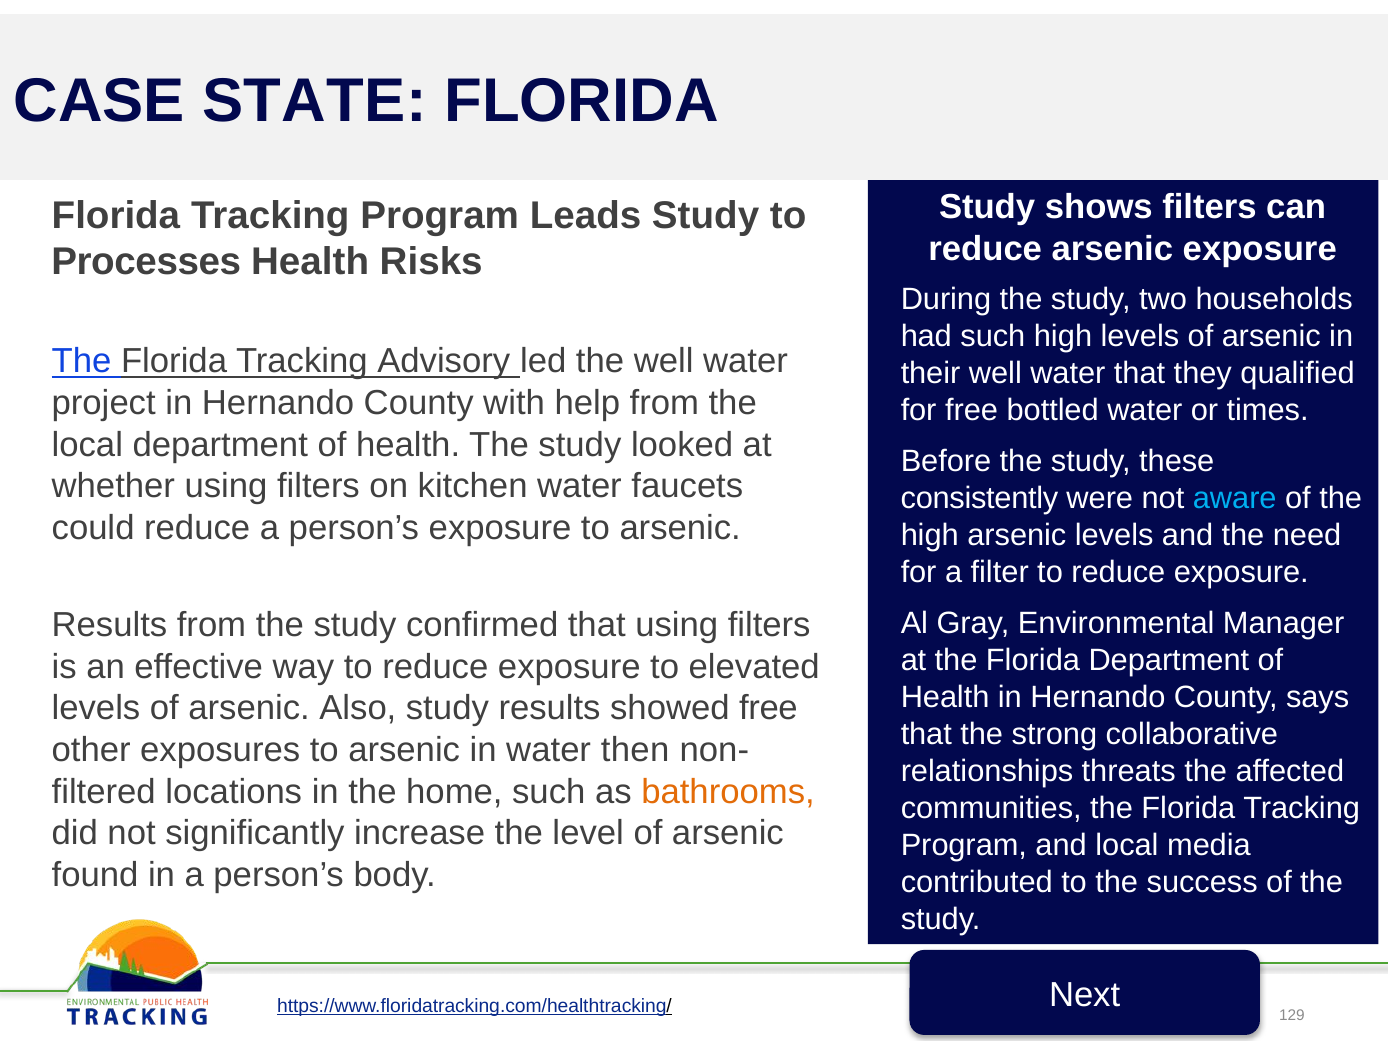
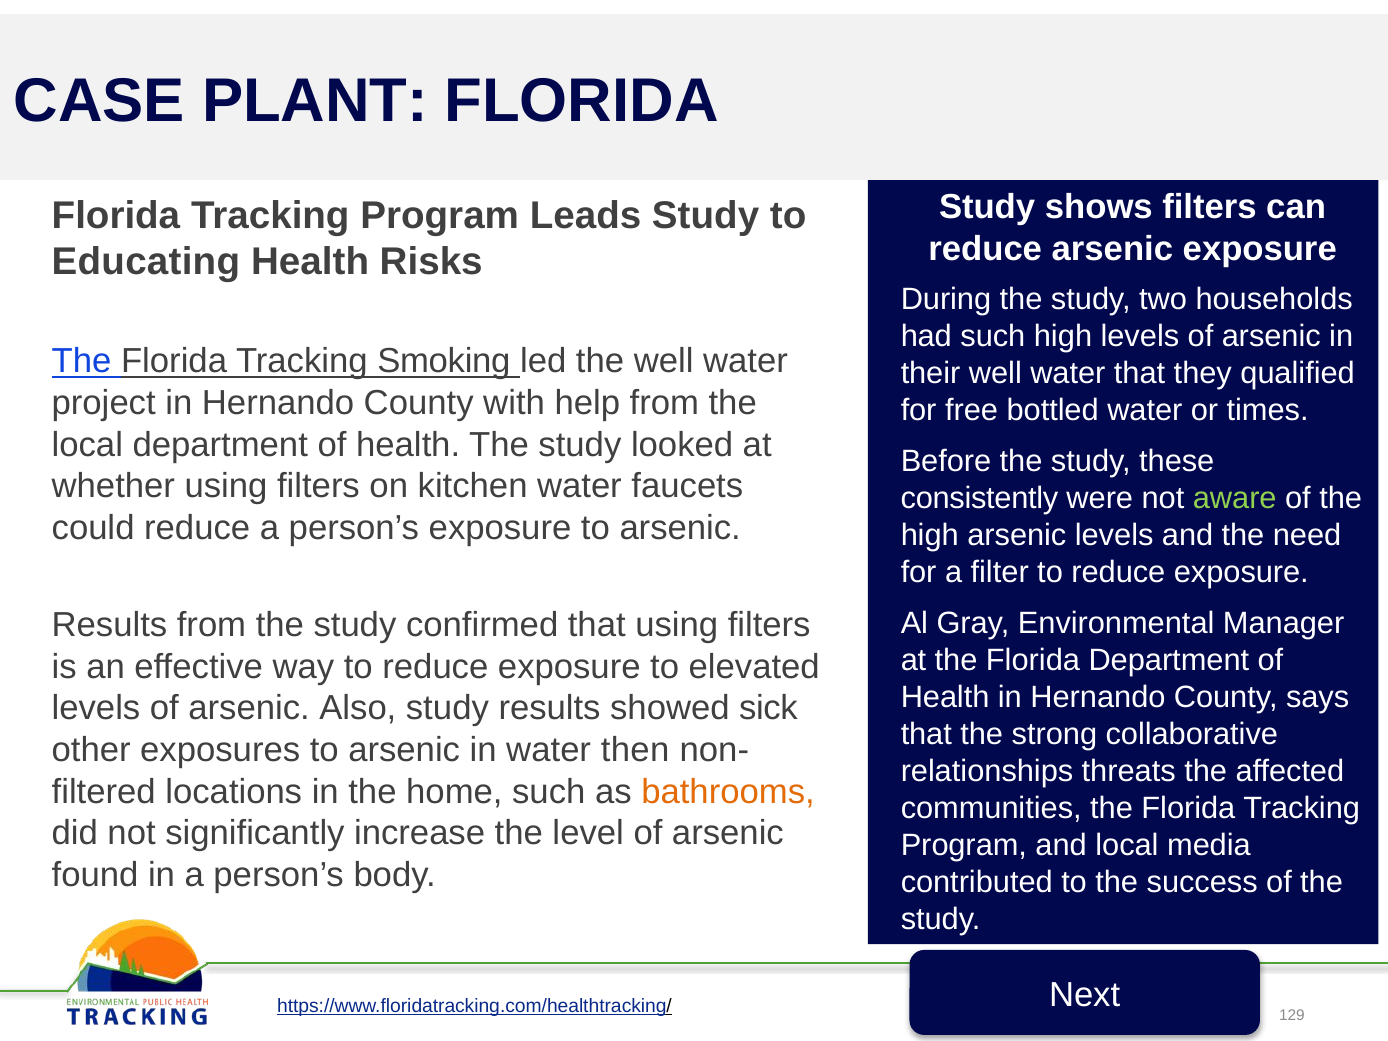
STATE: STATE -> PLANT (315, 101)
Processes: Processes -> Educating (146, 262)
Advisory: Advisory -> Smoking (444, 361)
aware colour: light blue -> light green (1235, 499)
showed free: free -> sick (768, 708)
